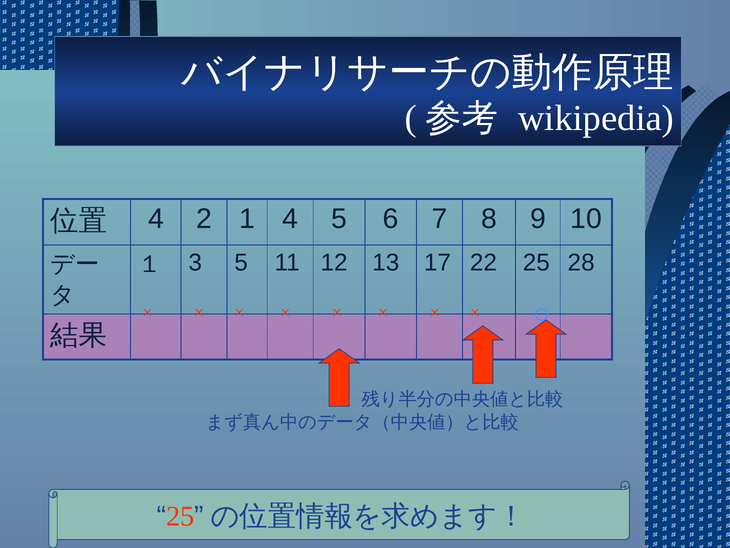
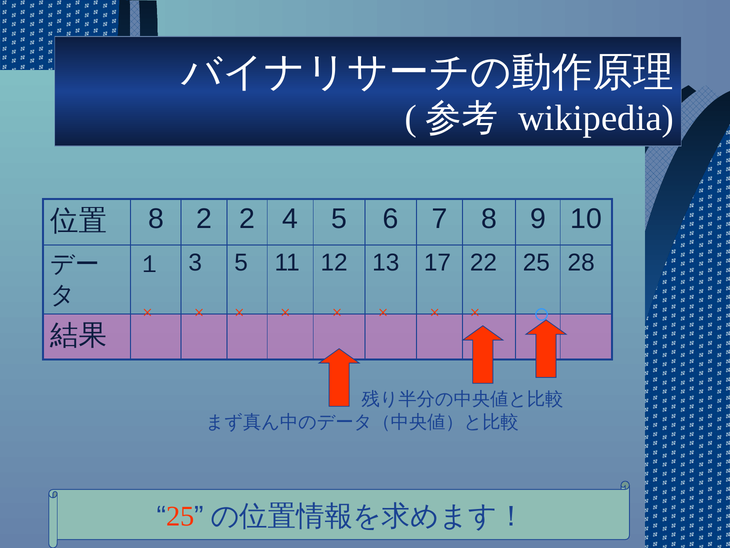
4: 4 -> 8 (156, 219)
2 1: 1 -> 2 (247, 219)
